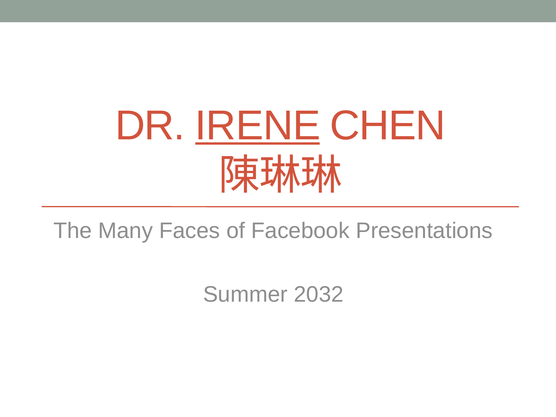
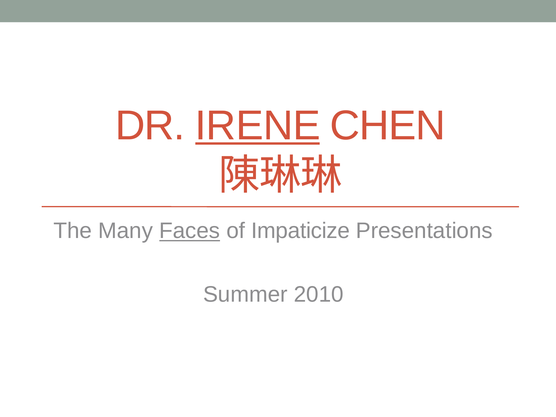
Faces underline: none -> present (190, 231)
Facebook: Facebook -> Impaticize (301, 231)
2032: 2032 -> 2010 (319, 295)
